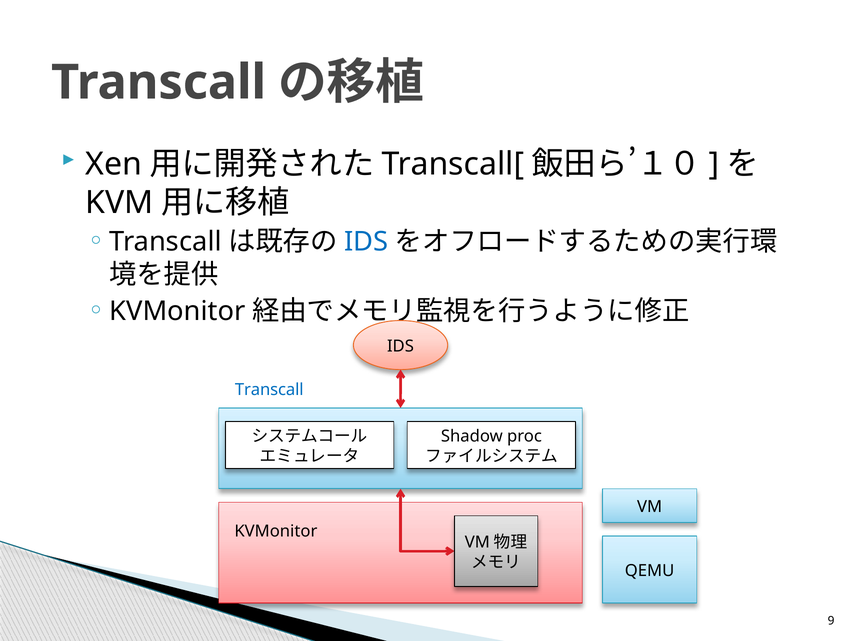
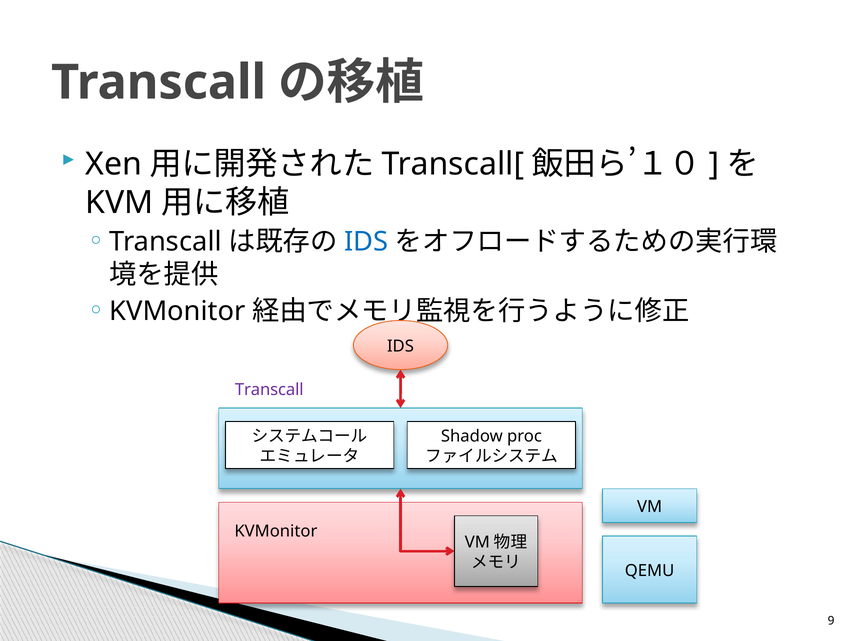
Transcall colour: blue -> purple (269, 390)
